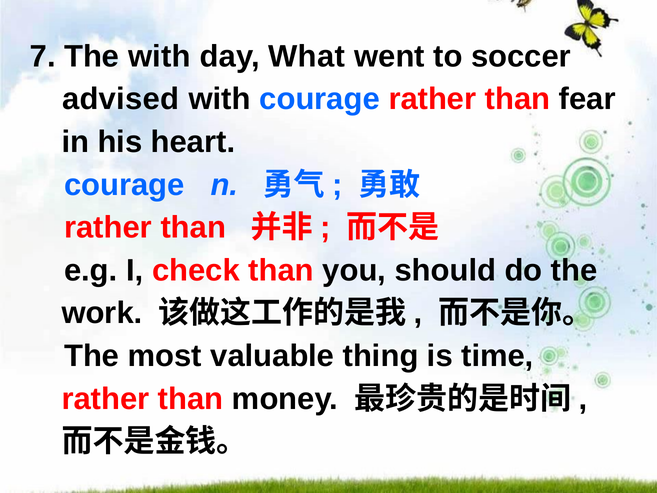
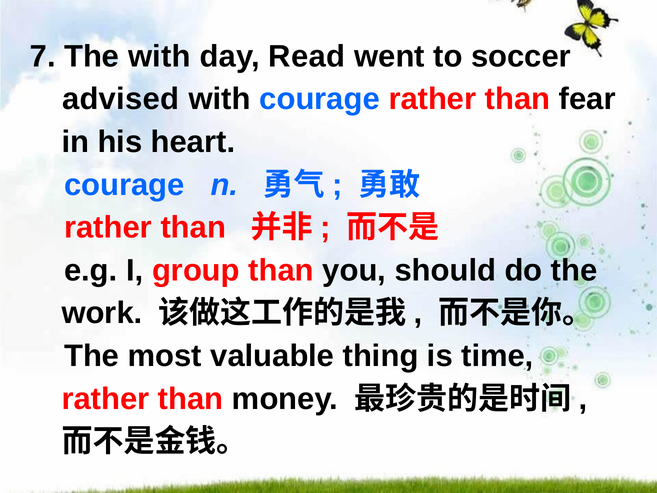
What: What -> Read (307, 56)
check: check -> group (196, 270)
